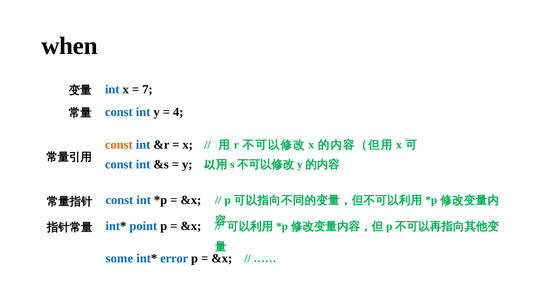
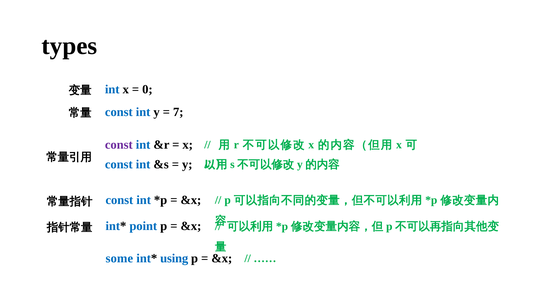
when: when -> types (69, 46)
7: 7 -> 0 (147, 89)
4: 4 -> 7 (178, 112)
const colour: orange -> purple (119, 145)
error: error -> using (174, 258)
